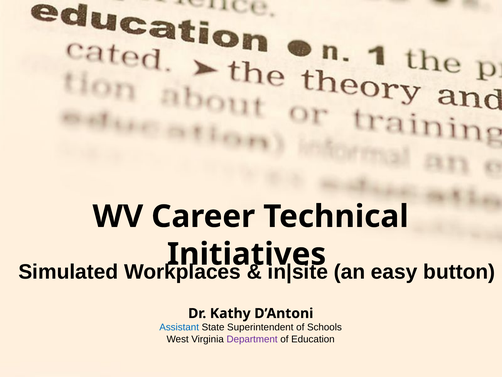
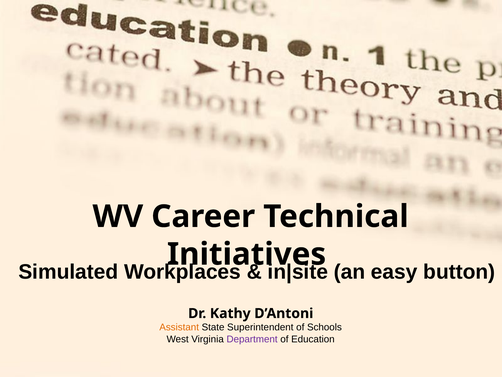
Assistant colour: blue -> orange (179, 327)
